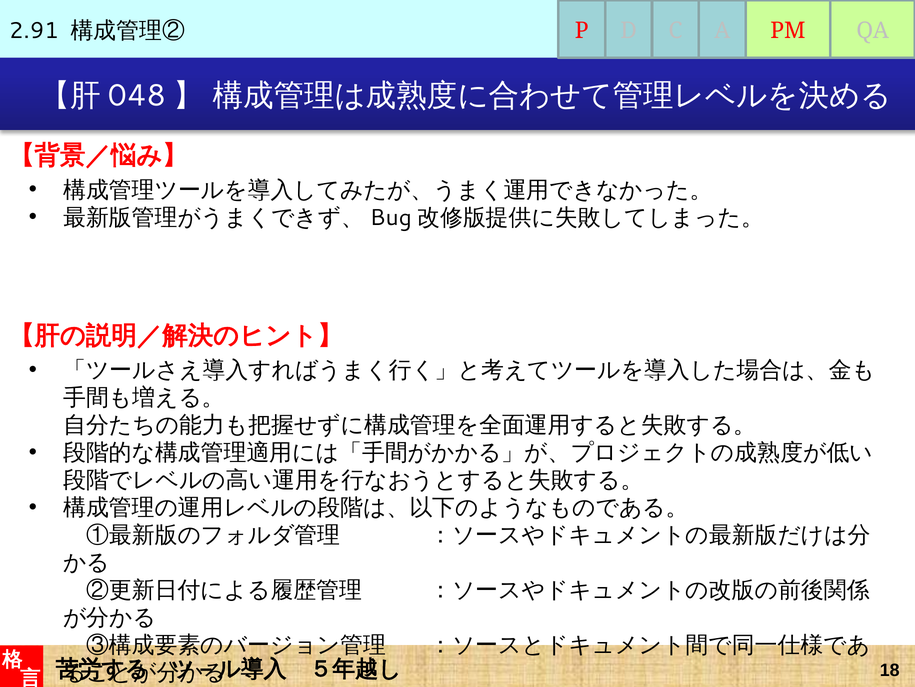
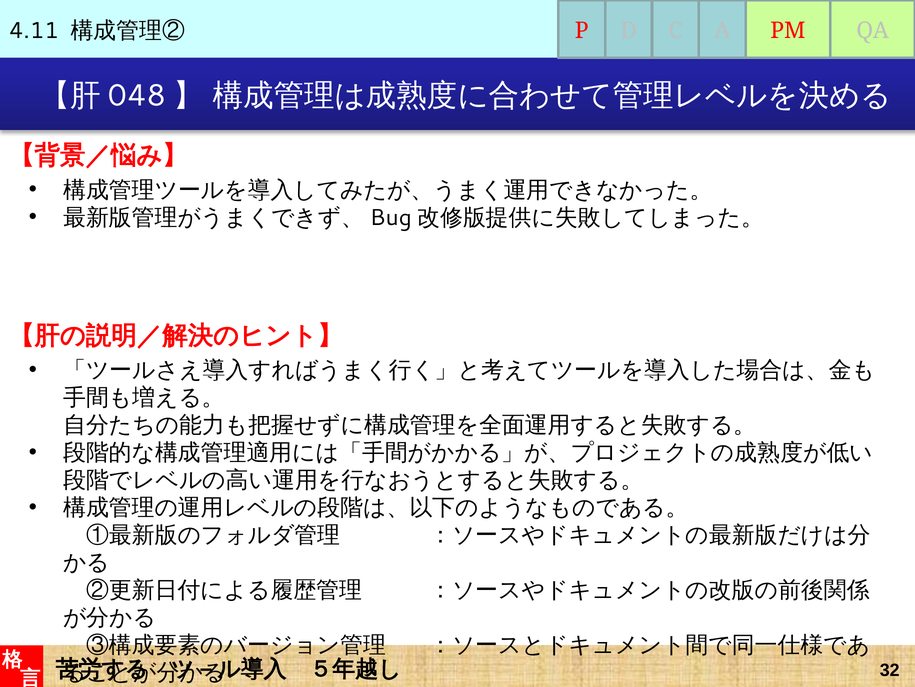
2.91: 2.91 -> 4.11 (34, 30)
18: 18 -> 32 (890, 669)
